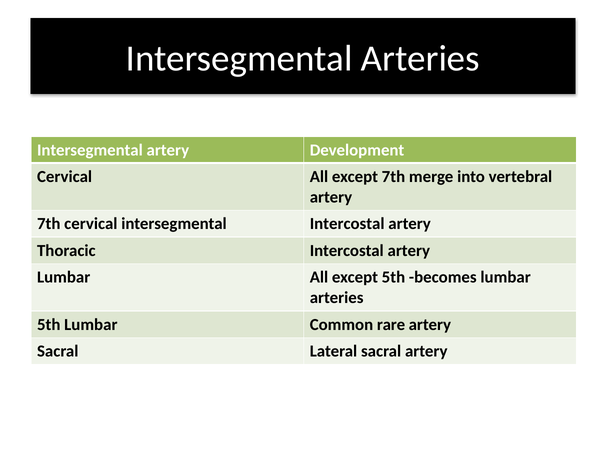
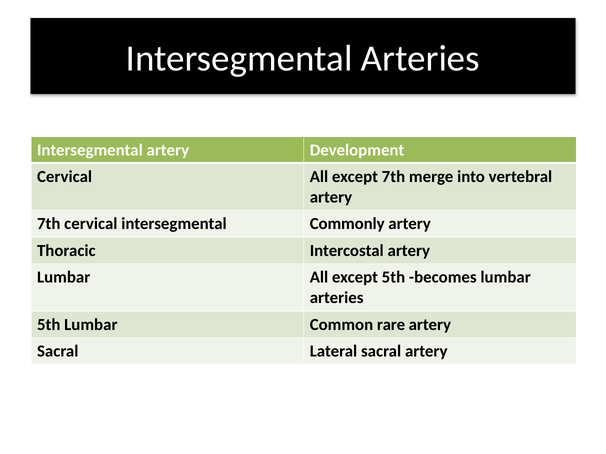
intersegmental Intercostal: Intercostal -> Commonly (347, 224)
